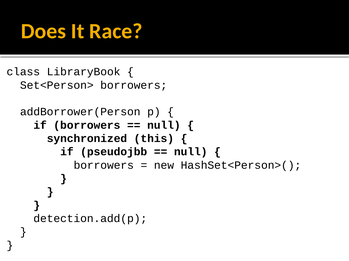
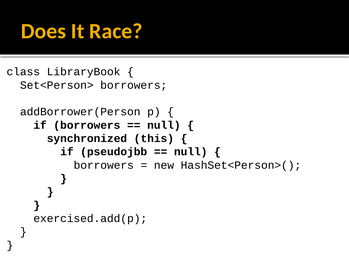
detection.add(p: detection.add(p -> exercised.add(p (90, 219)
